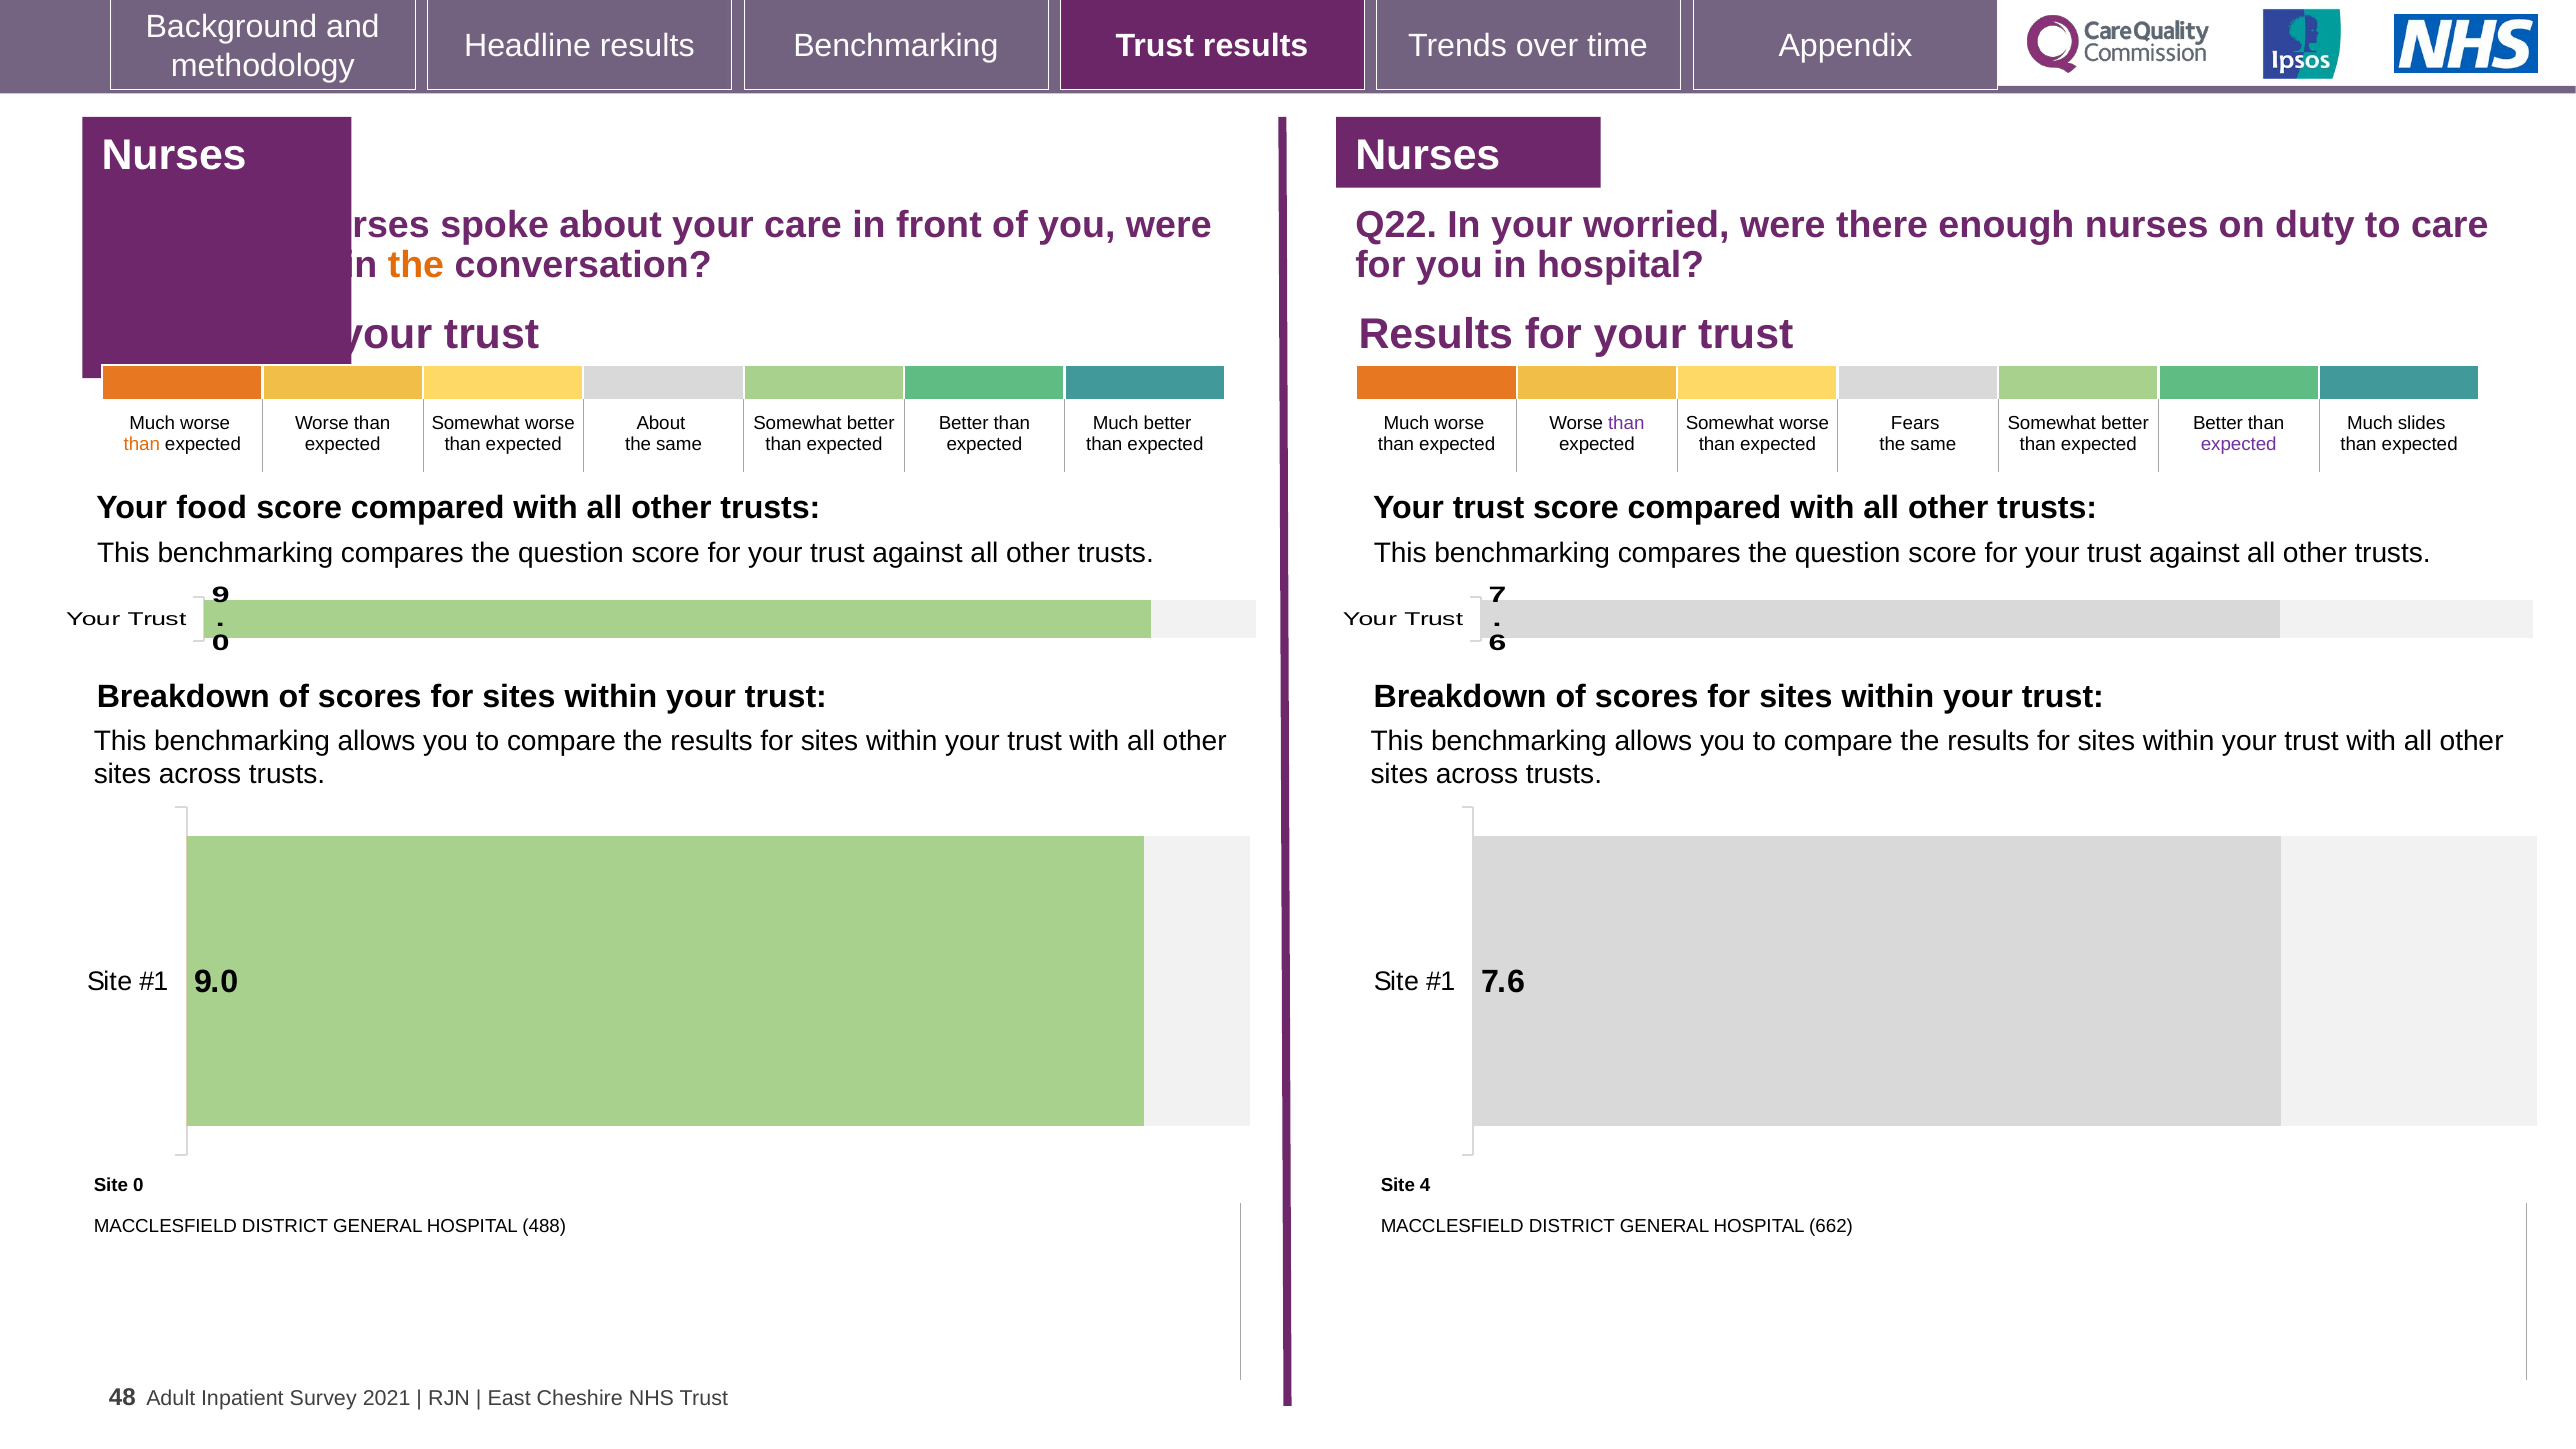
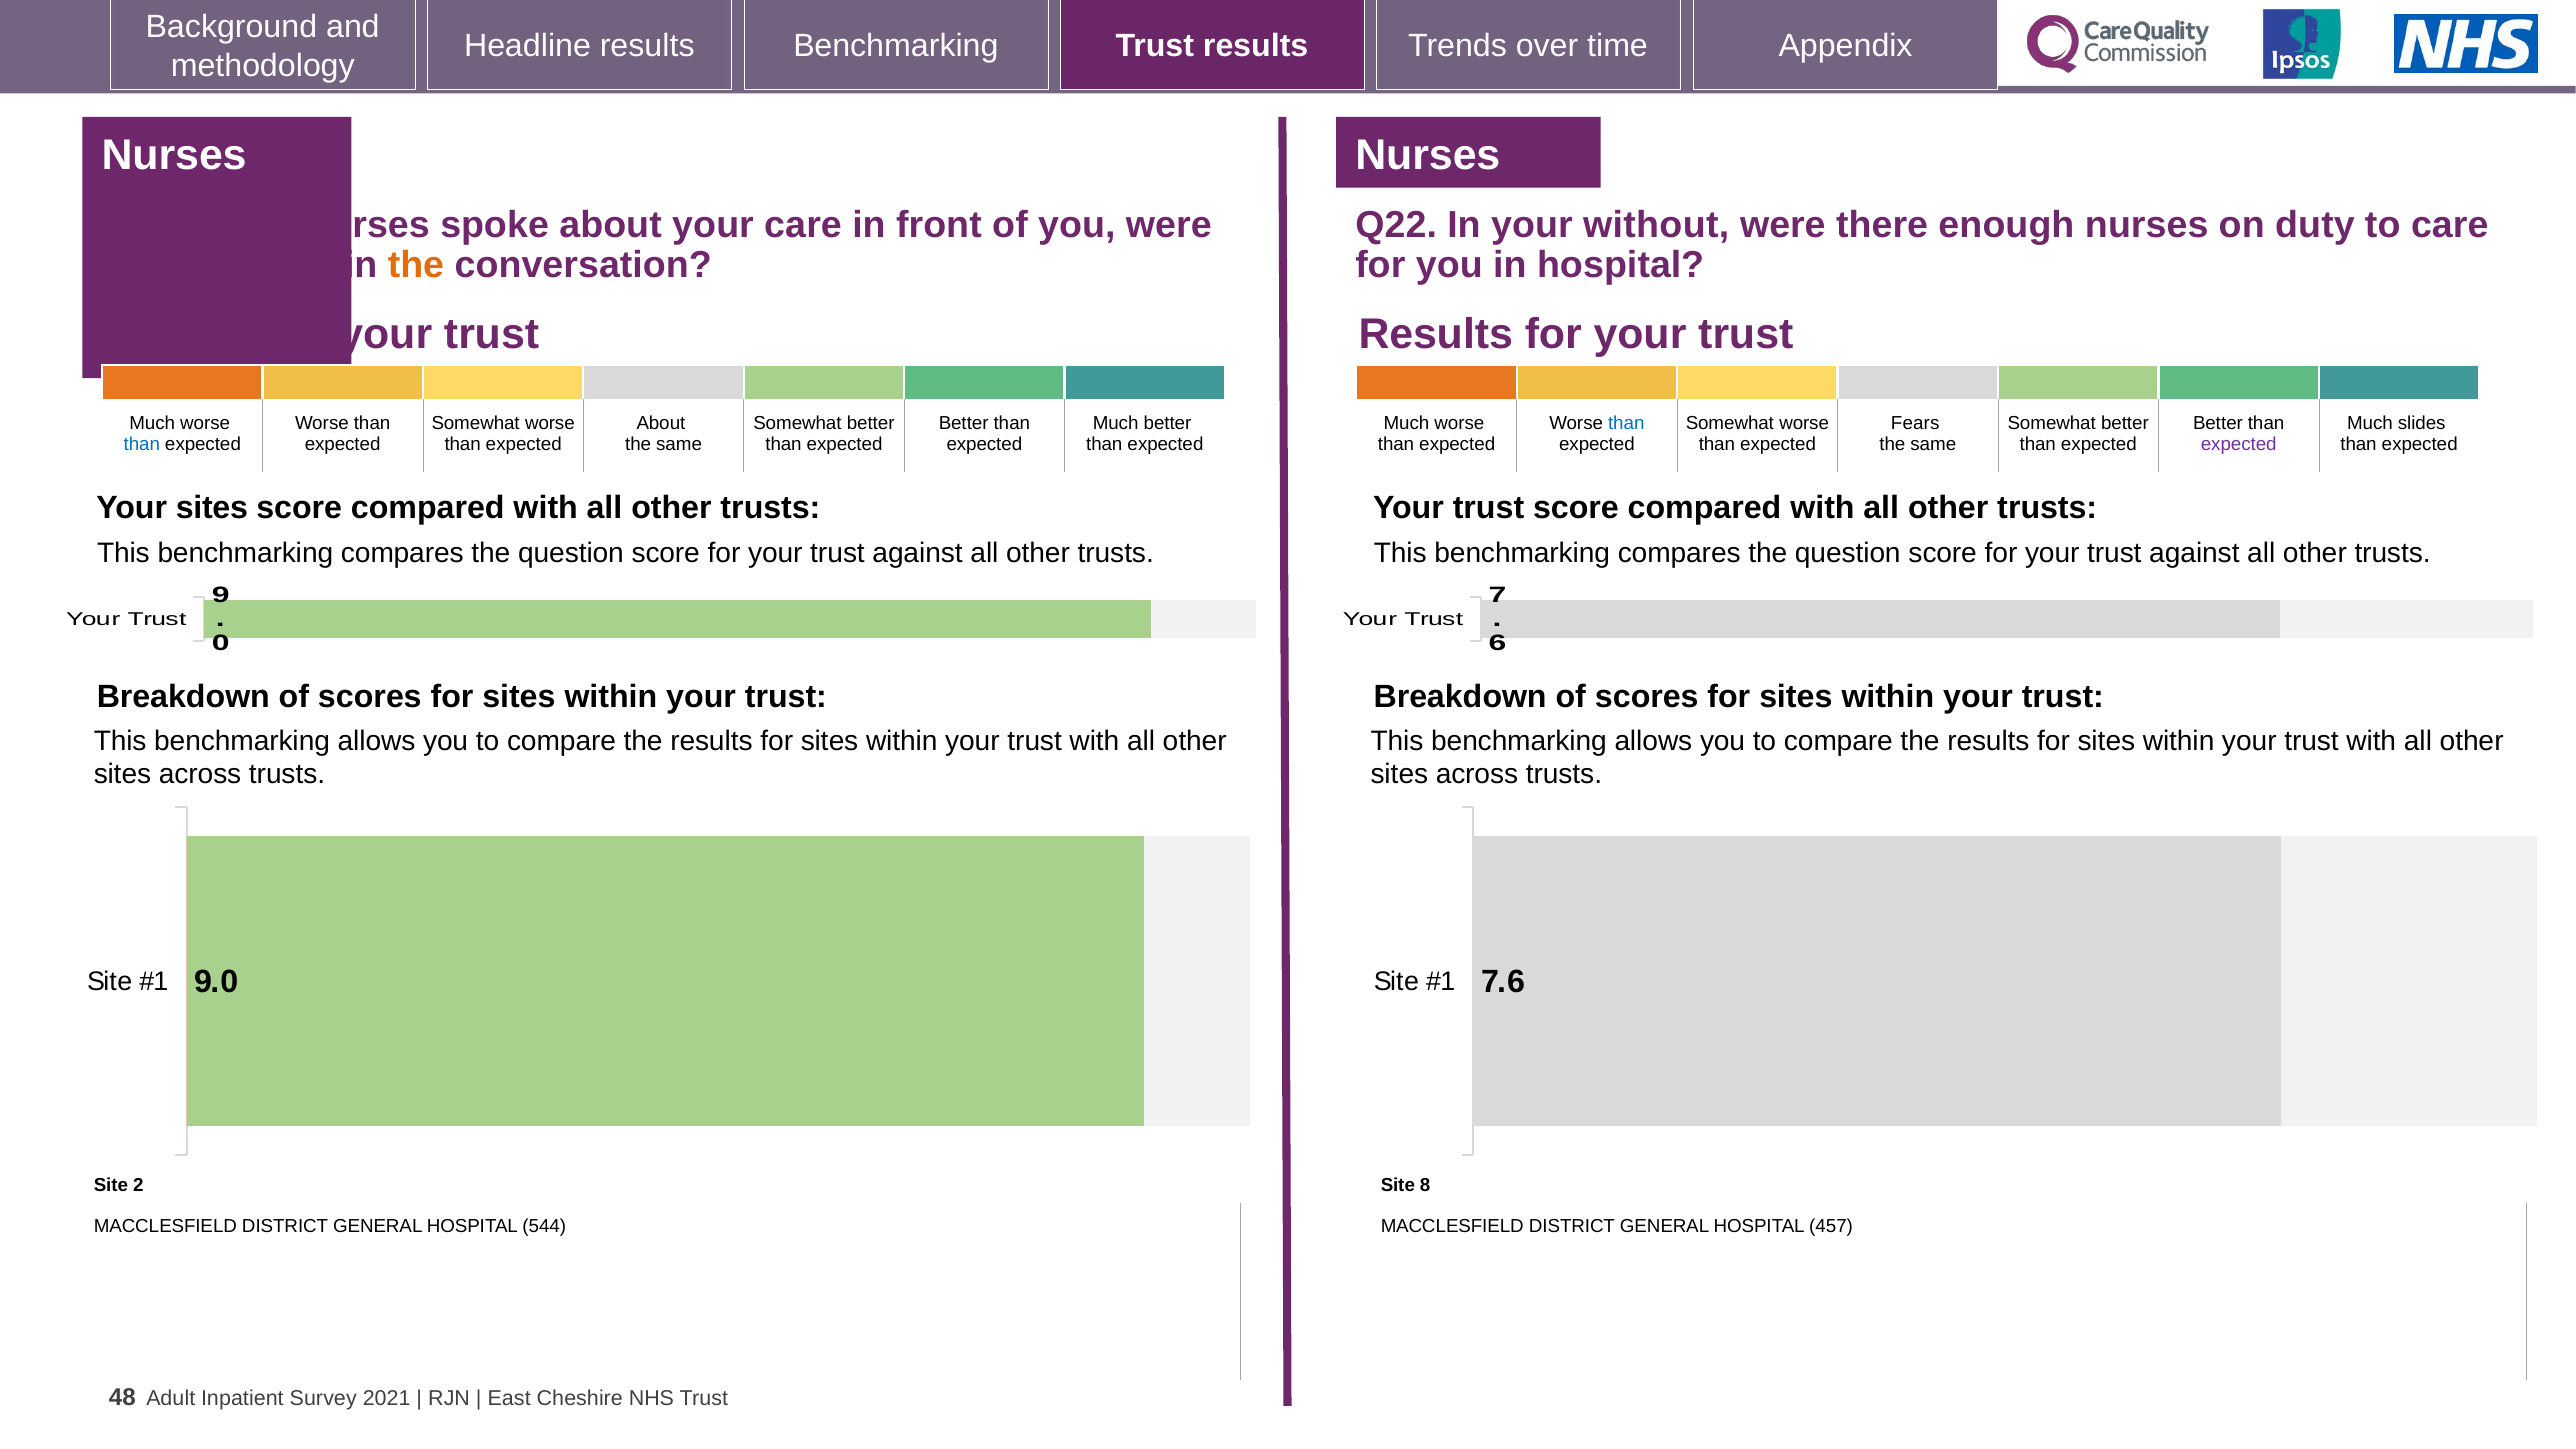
worried: worried -> without (1656, 225)
than colour: purple -> blue (1626, 423)
than colour: orange -> blue (142, 444)
Your food: food -> sites (212, 508)
Site 0: 0 -> 2 (138, 1185)
4: 4 -> 8 (1425, 1185)
488: 488 -> 544 (544, 1227)
662: 662 -> 457 (1831, 1227)
